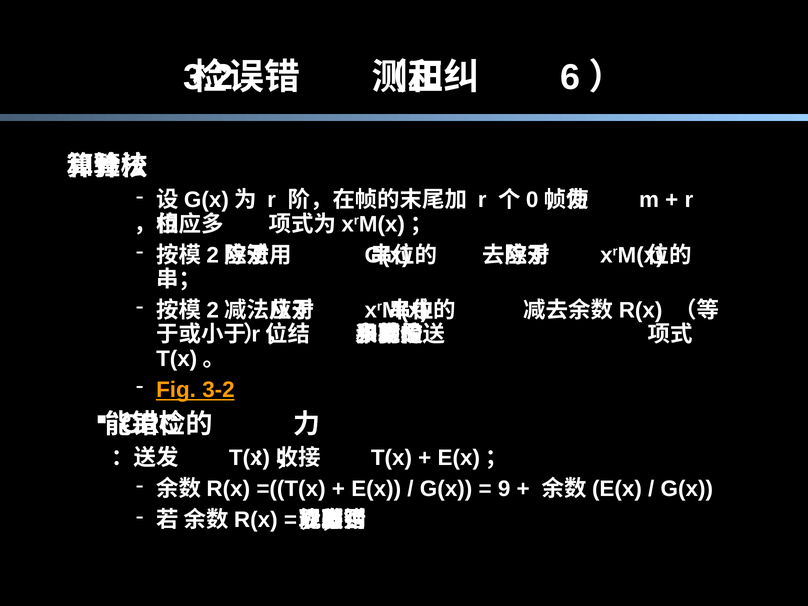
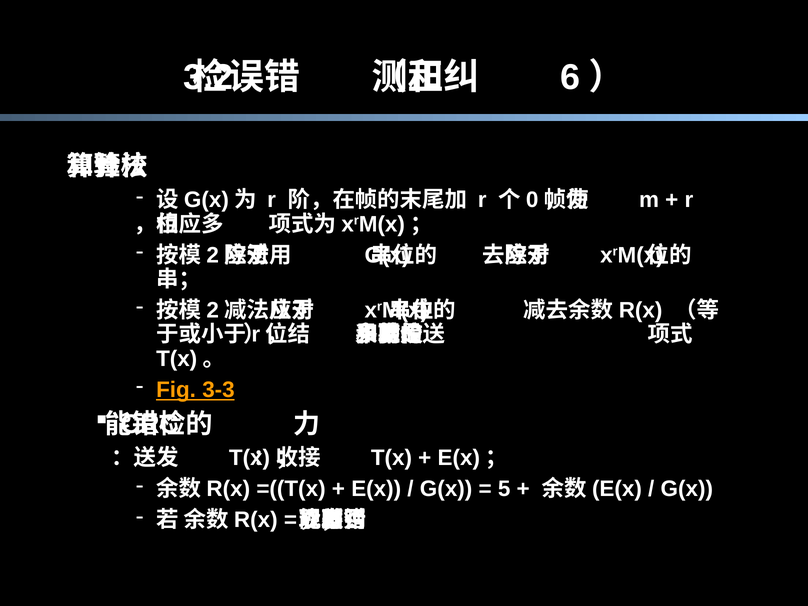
3-2: 3-2 -> 3-3 (218, 390)
9: 9 -> 5 (504, 489)
